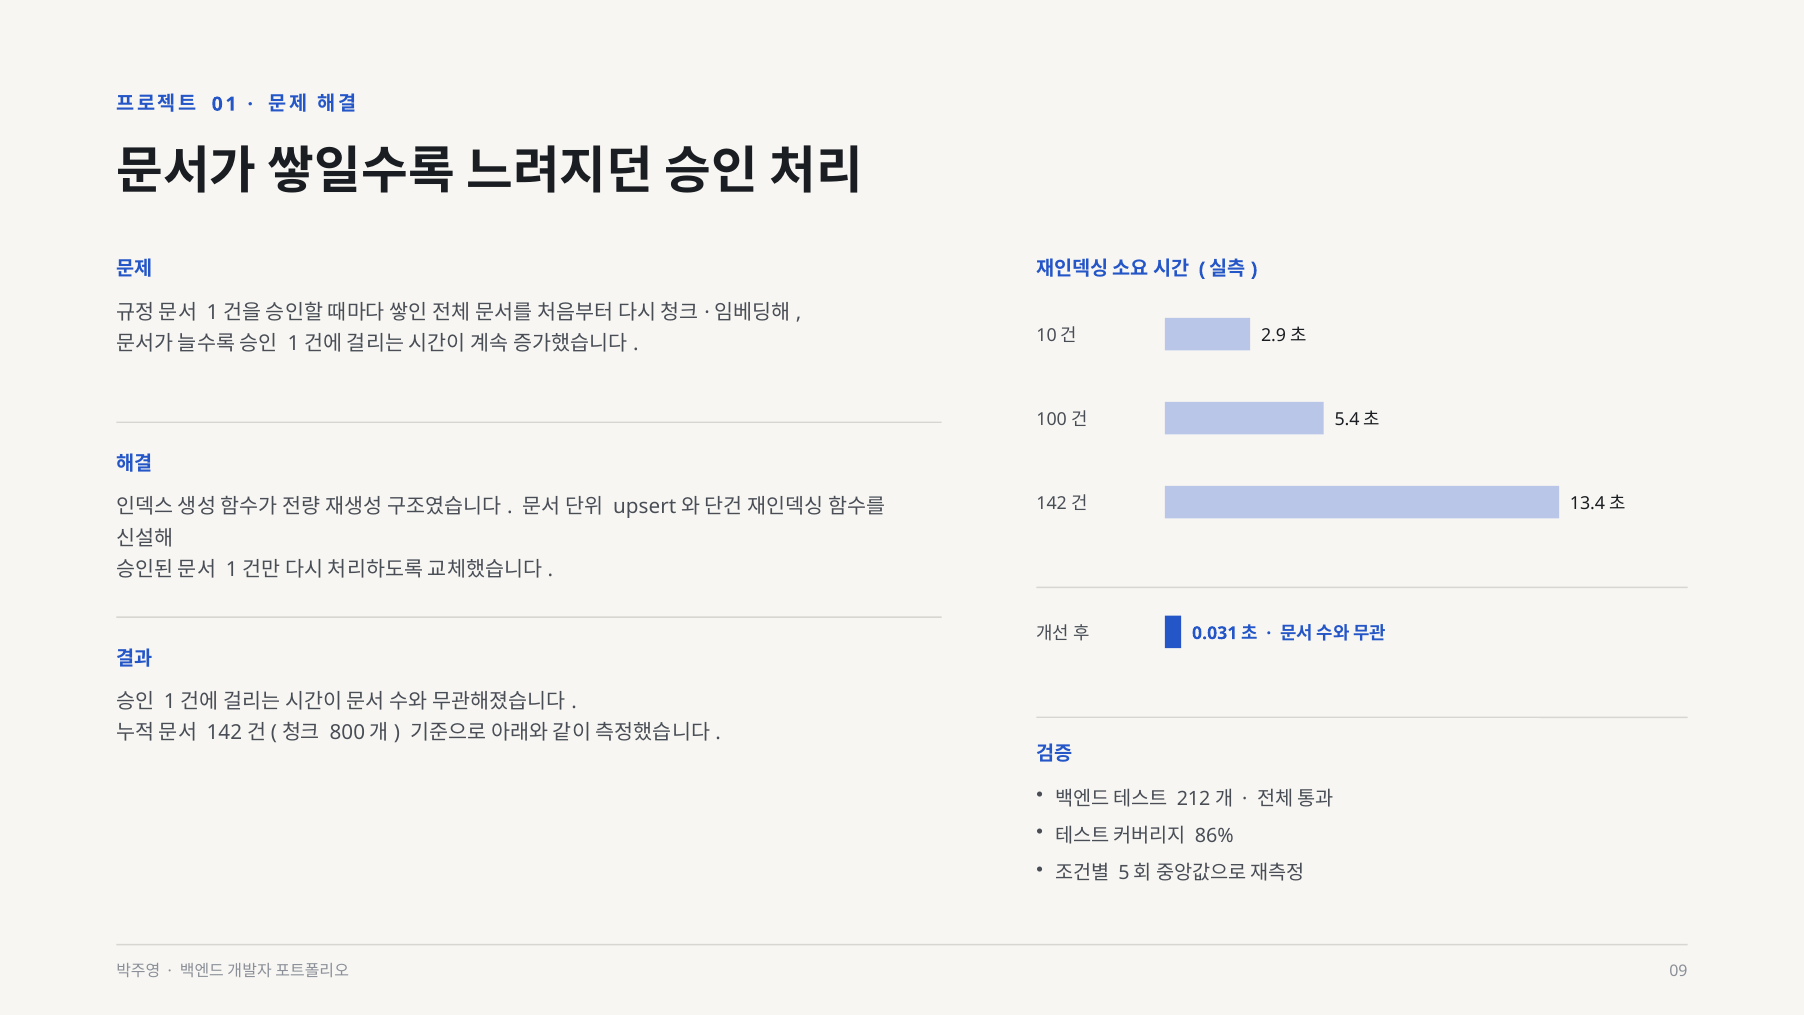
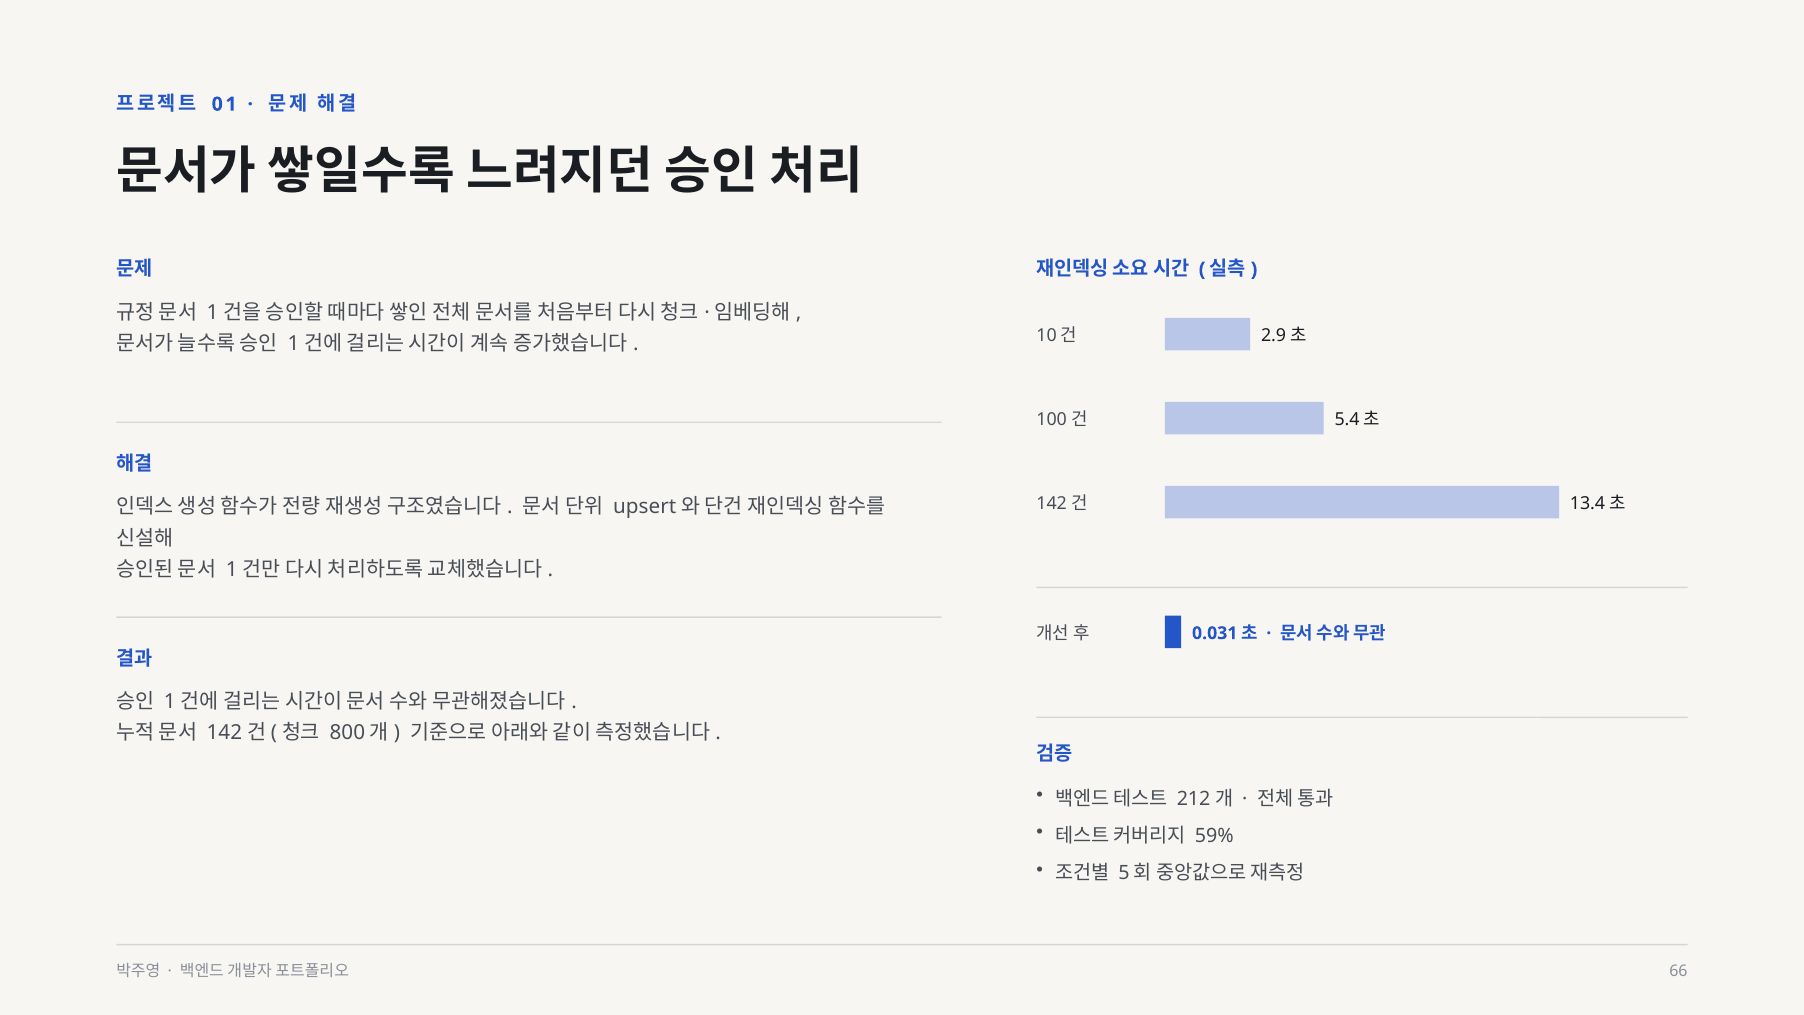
86%: 86% -> 59% (1214, 836)
09: 09 -> 66 (1678, 971)
